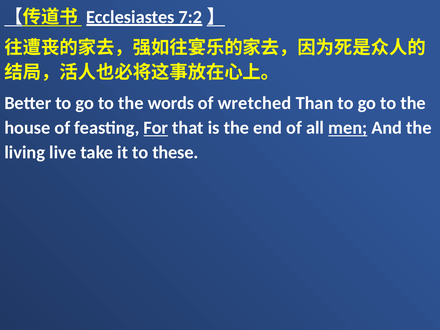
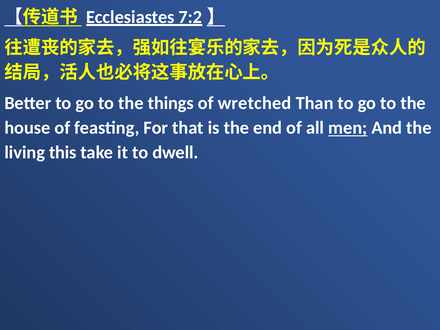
words: words -> things (171, 103)
For underline: present -> none (156, 128)
live: live -> this (63, 153)
these: these -> dwell (175, 153)
